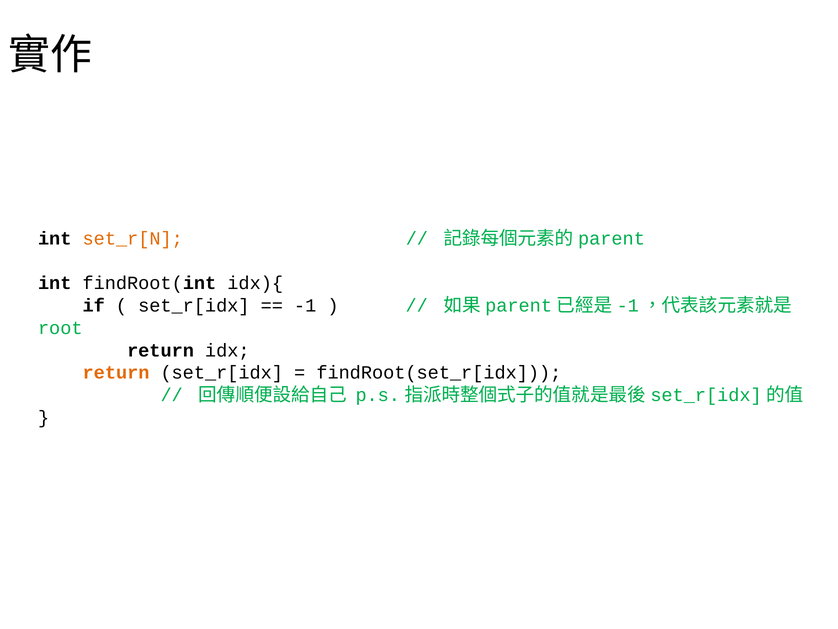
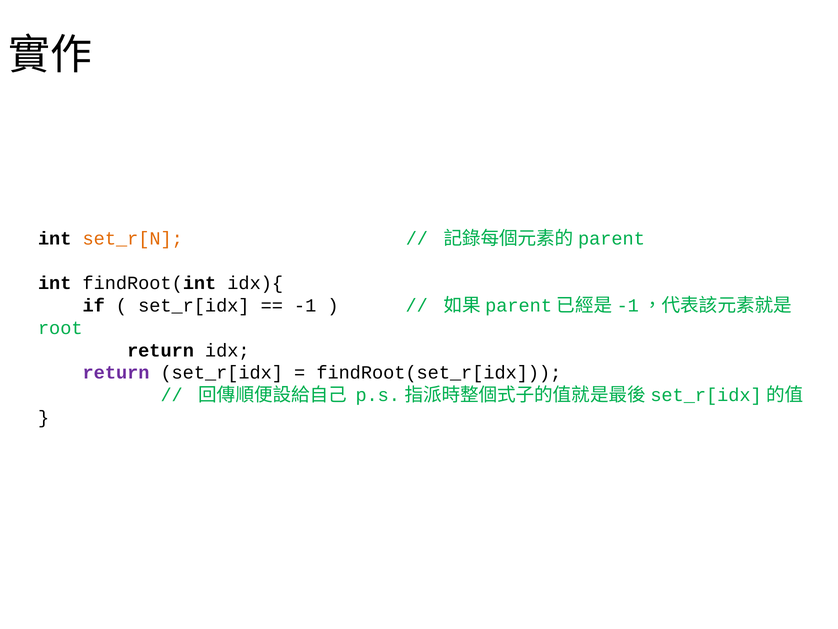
return colour: orange -> purple (116, 372)
